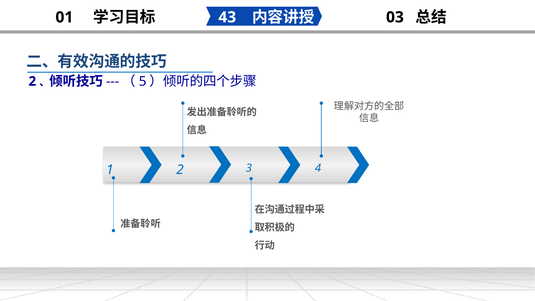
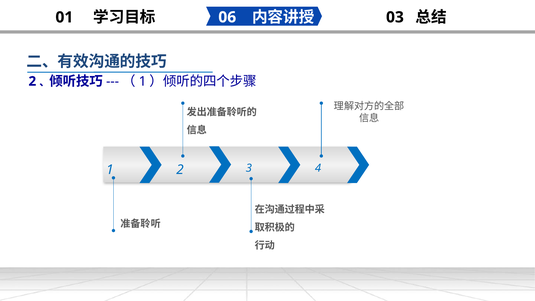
43: 43 -> 06 (227, 17)
5: 5 -> 1 (143, 81)
